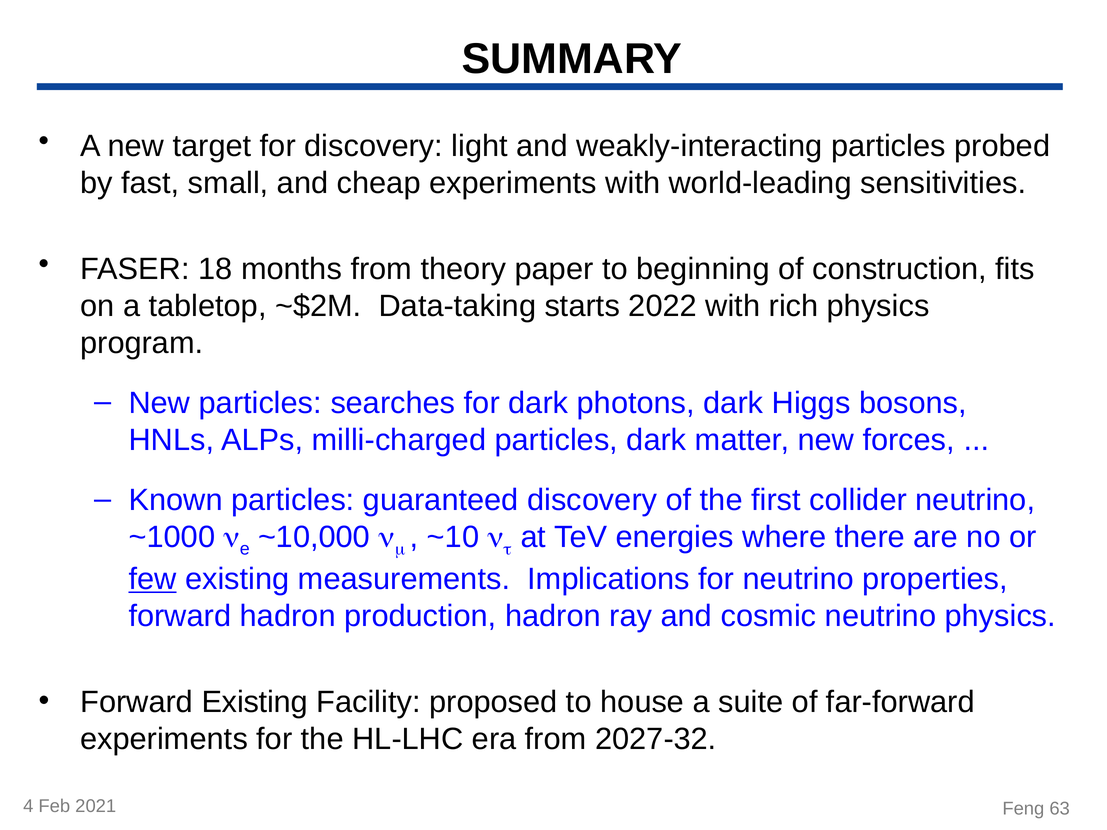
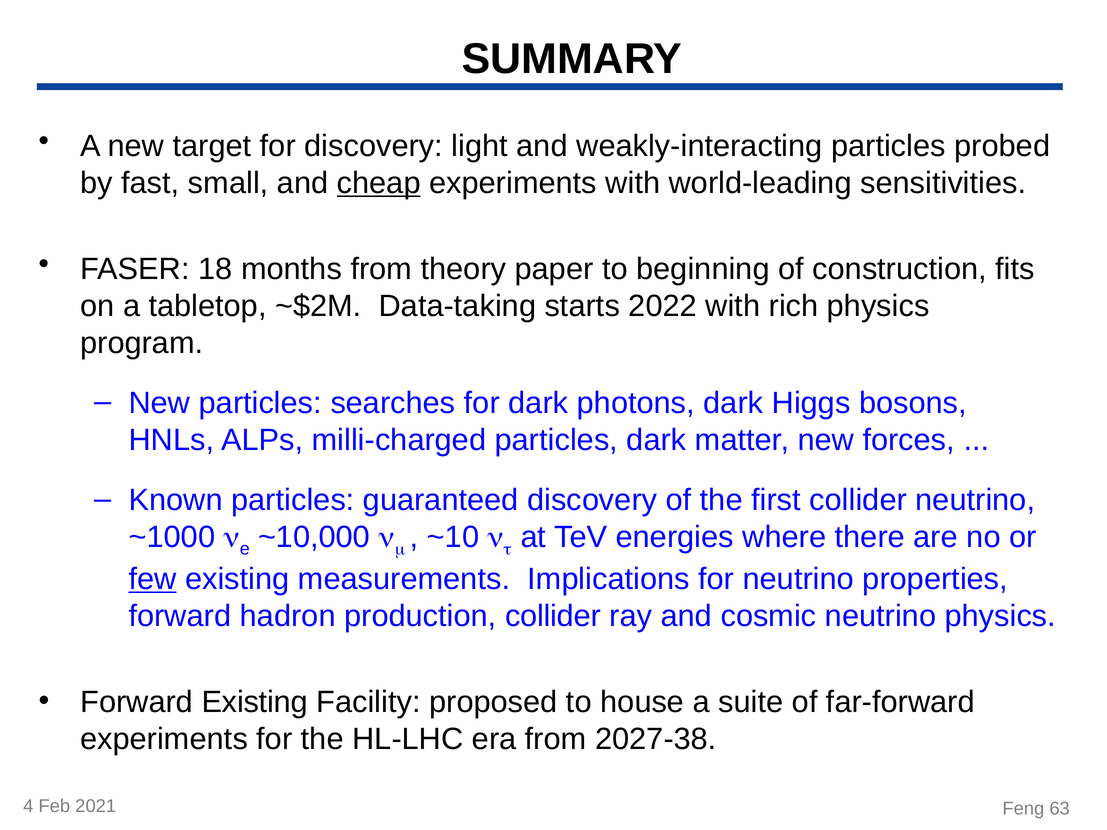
cheap underline: none -> present (379, 183)
production hadron: hadron -> collider (553, 616)
2027-32: 2027-32 -> 2027-38 (656, 739)
